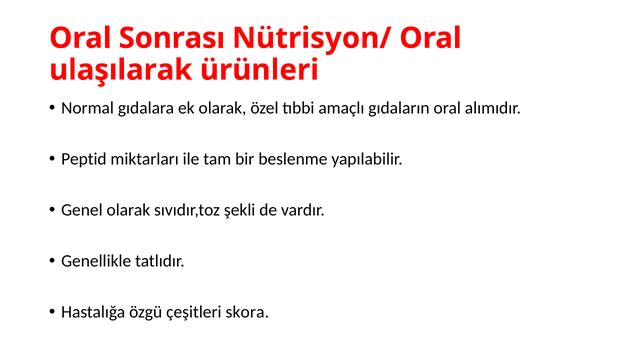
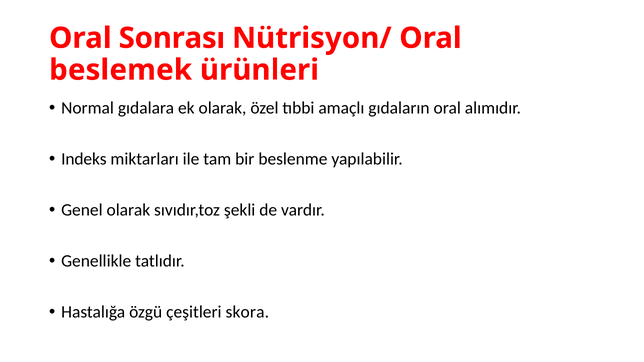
ulaşılarak: ulaşılarak -> beslemek (121, 70)
Peptid: Peptid -> Indeks (84, 159)
